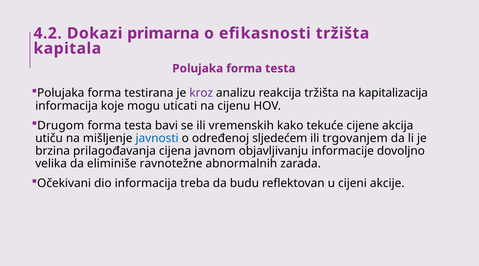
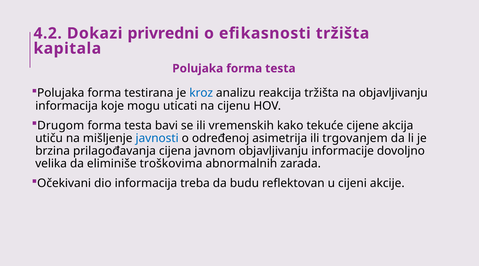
primarna: primarna -> privredni (163, 33)
kroz colour: purple -> blue (201, 93)
na kapitalizacija: kapitalizacija -> objavljivanju (393, 93)
sljedećem: sljedećem -> asimetrija (280, 138)
ravnotežne: ravnotežne -> troškovima (171, 164)
